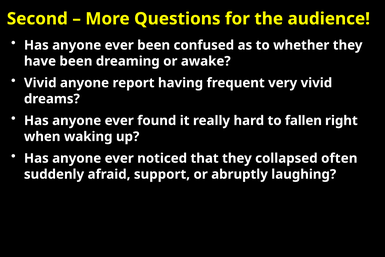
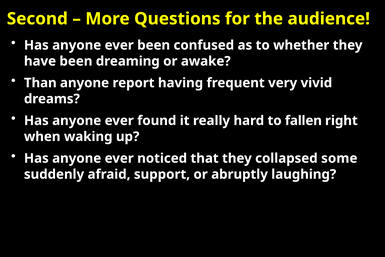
Vivid: Vivid -> Than (40, 83)
often: often -> some (339, 158)
